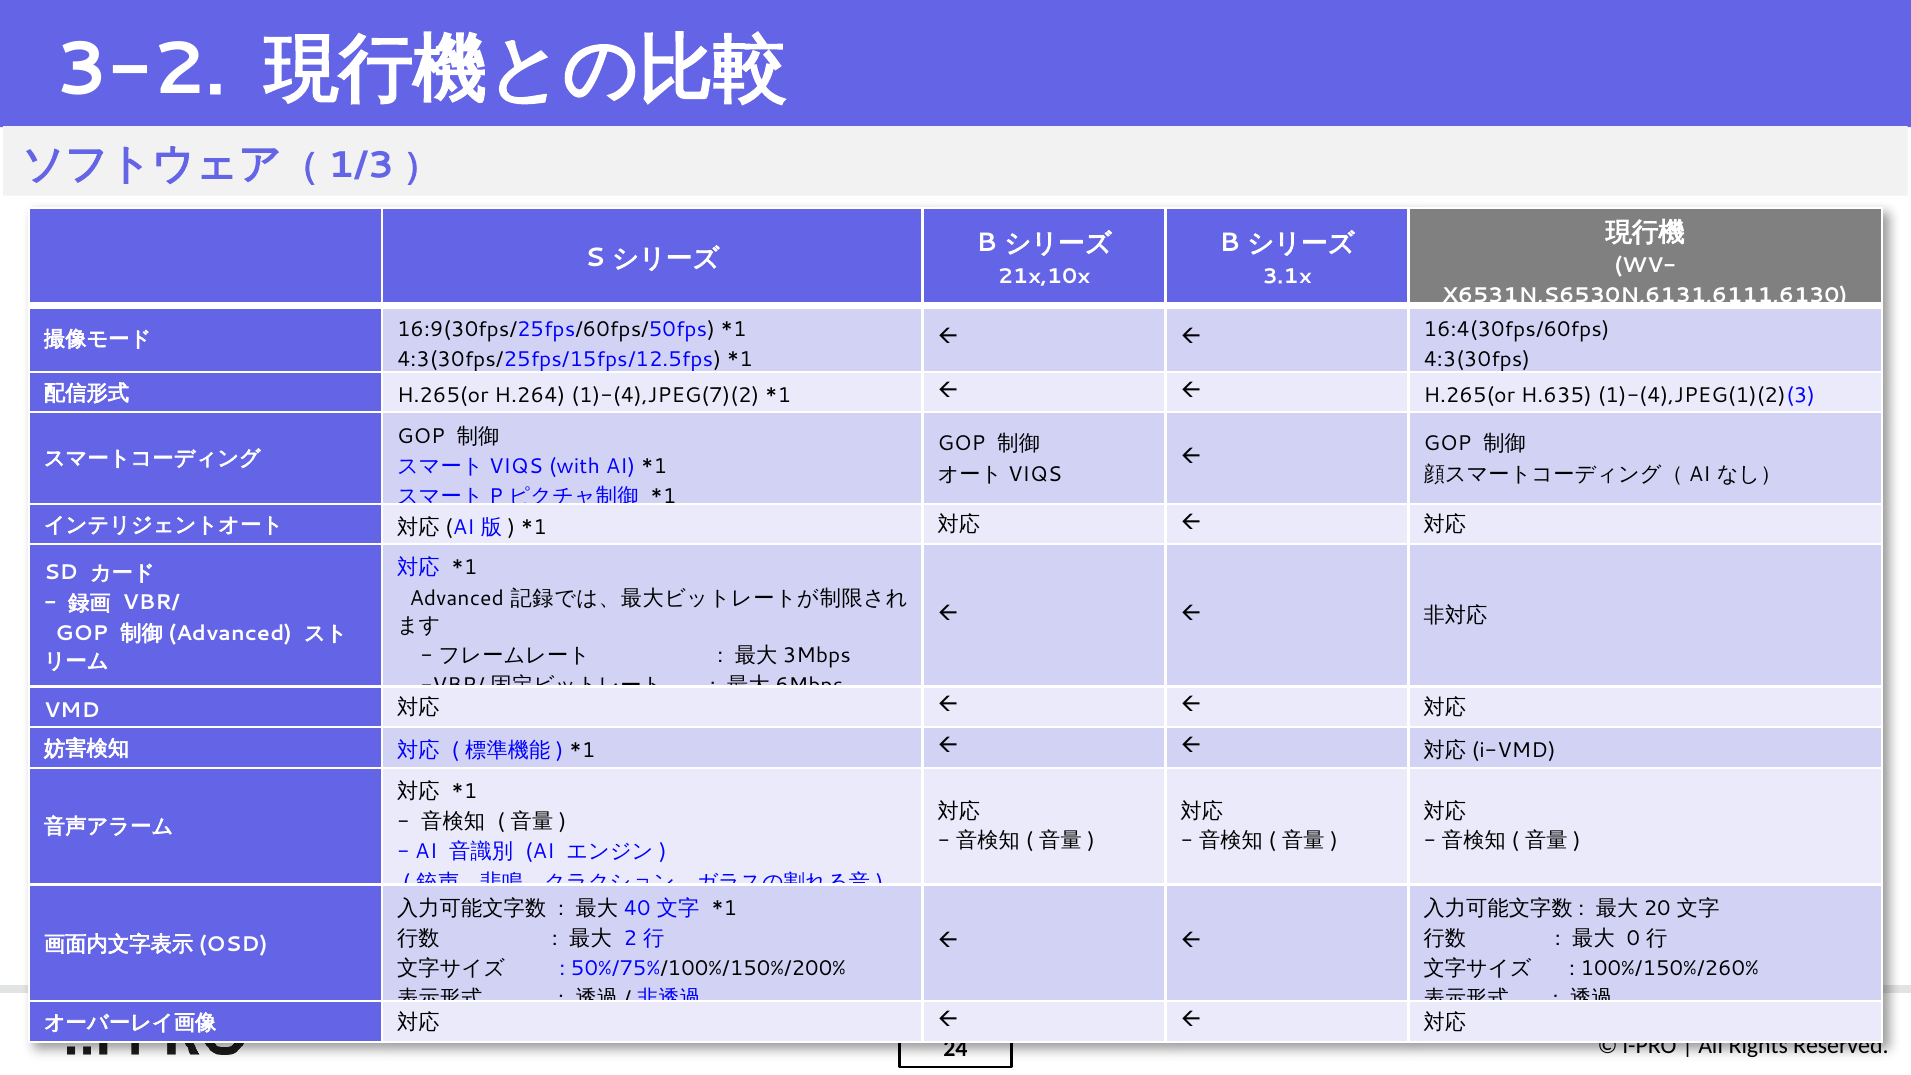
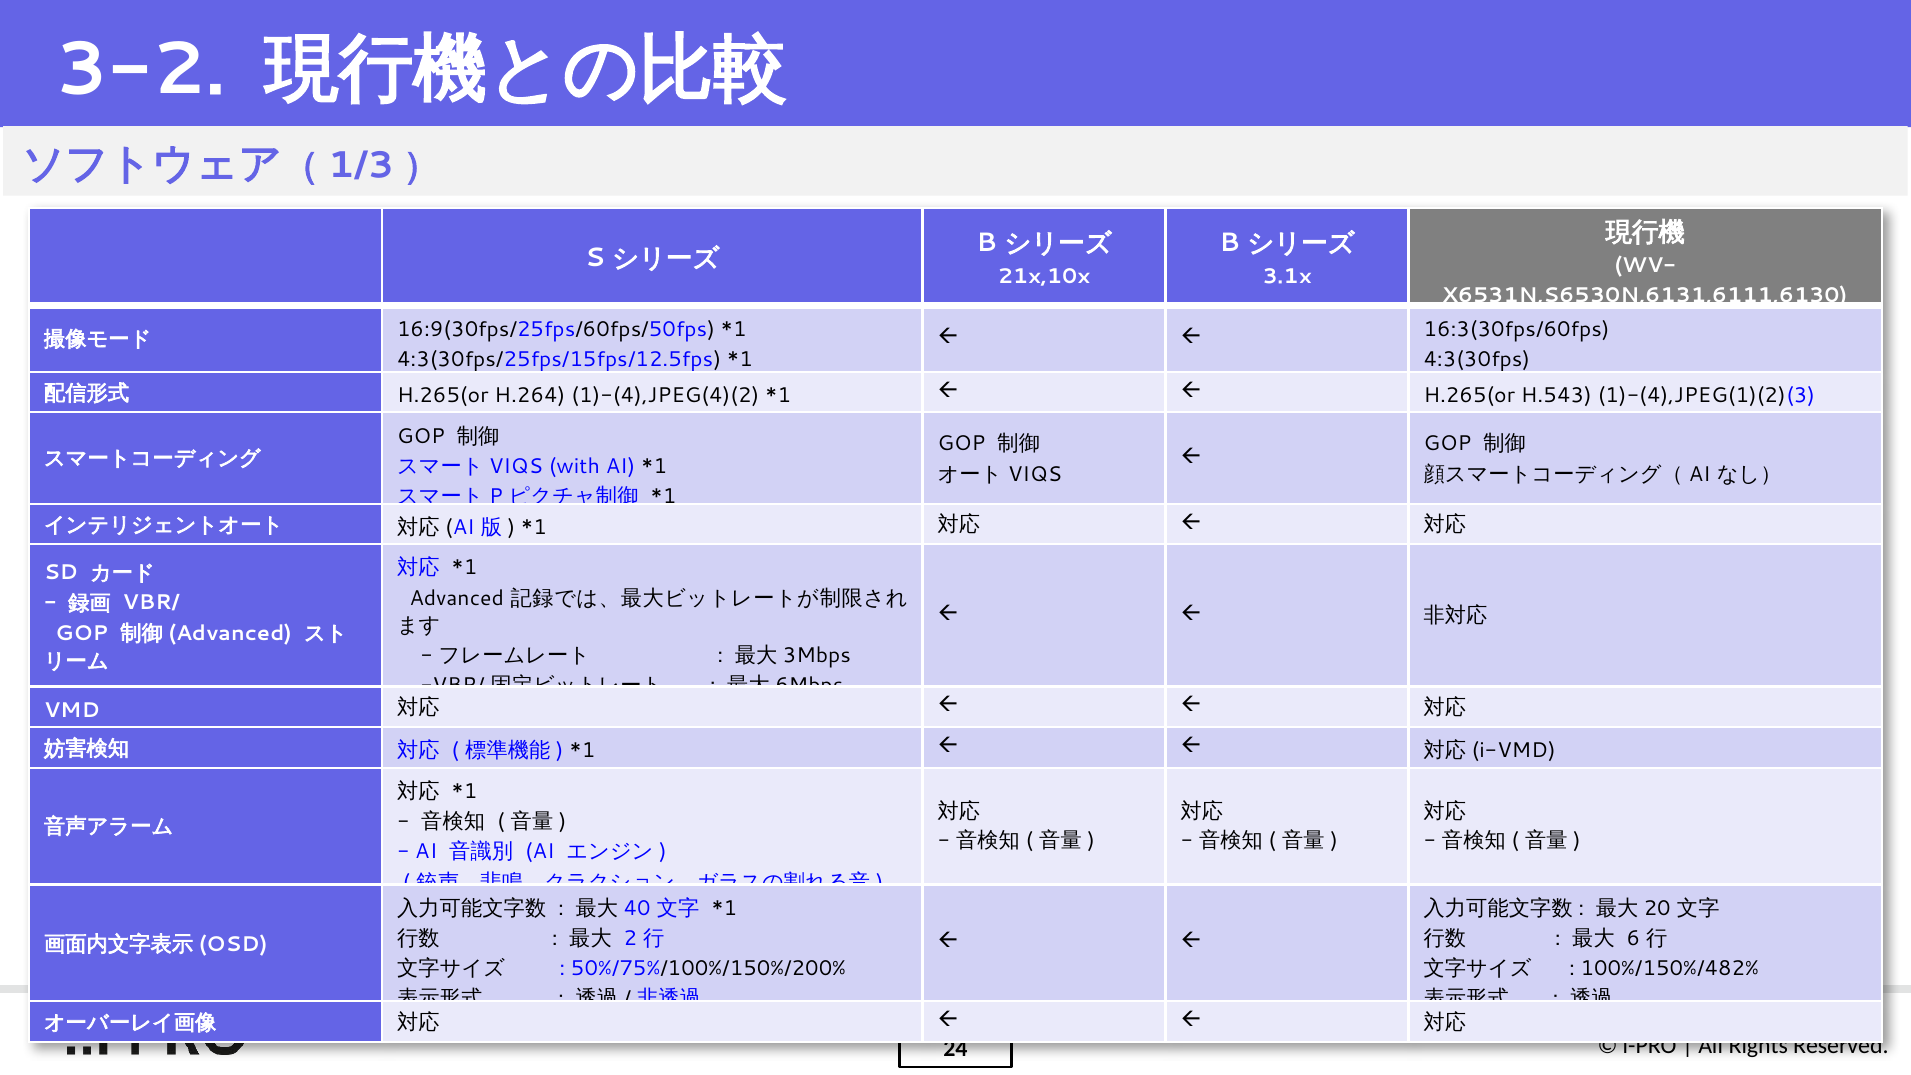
16:4(30fps/60fps: 16:4(30fps/60fps -> 16:3(30fps/60fps (1517, 329)
1)-(4),JPEG(7)(2: 1)-(4),JPEG(7)(2 -> 1)-(4),JPEG(4)(2 (665, 395)
H.635: H.635 -> H.543 (1556, 395)
0: 0 -> 6 (1633, 938)
100%/150%/260%: 100%/150%/260% -> 100%/150%/482% (1670, 969)
